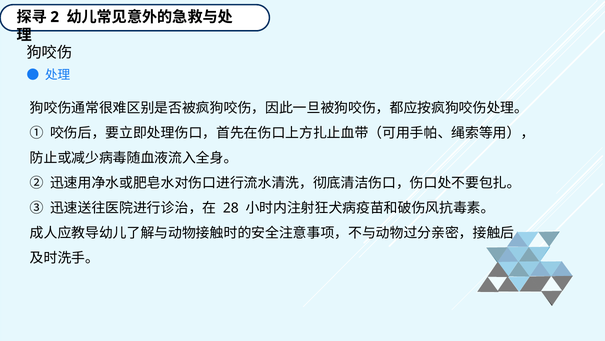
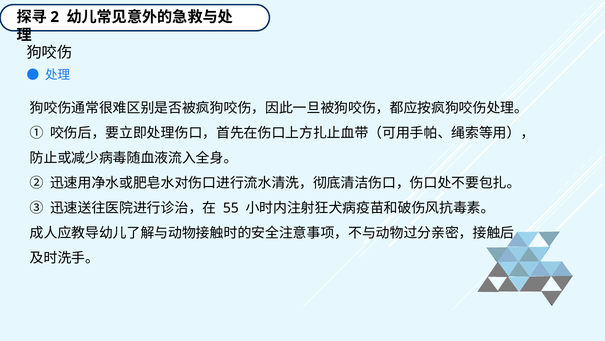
28: 28 -> 55 (231, 208)
